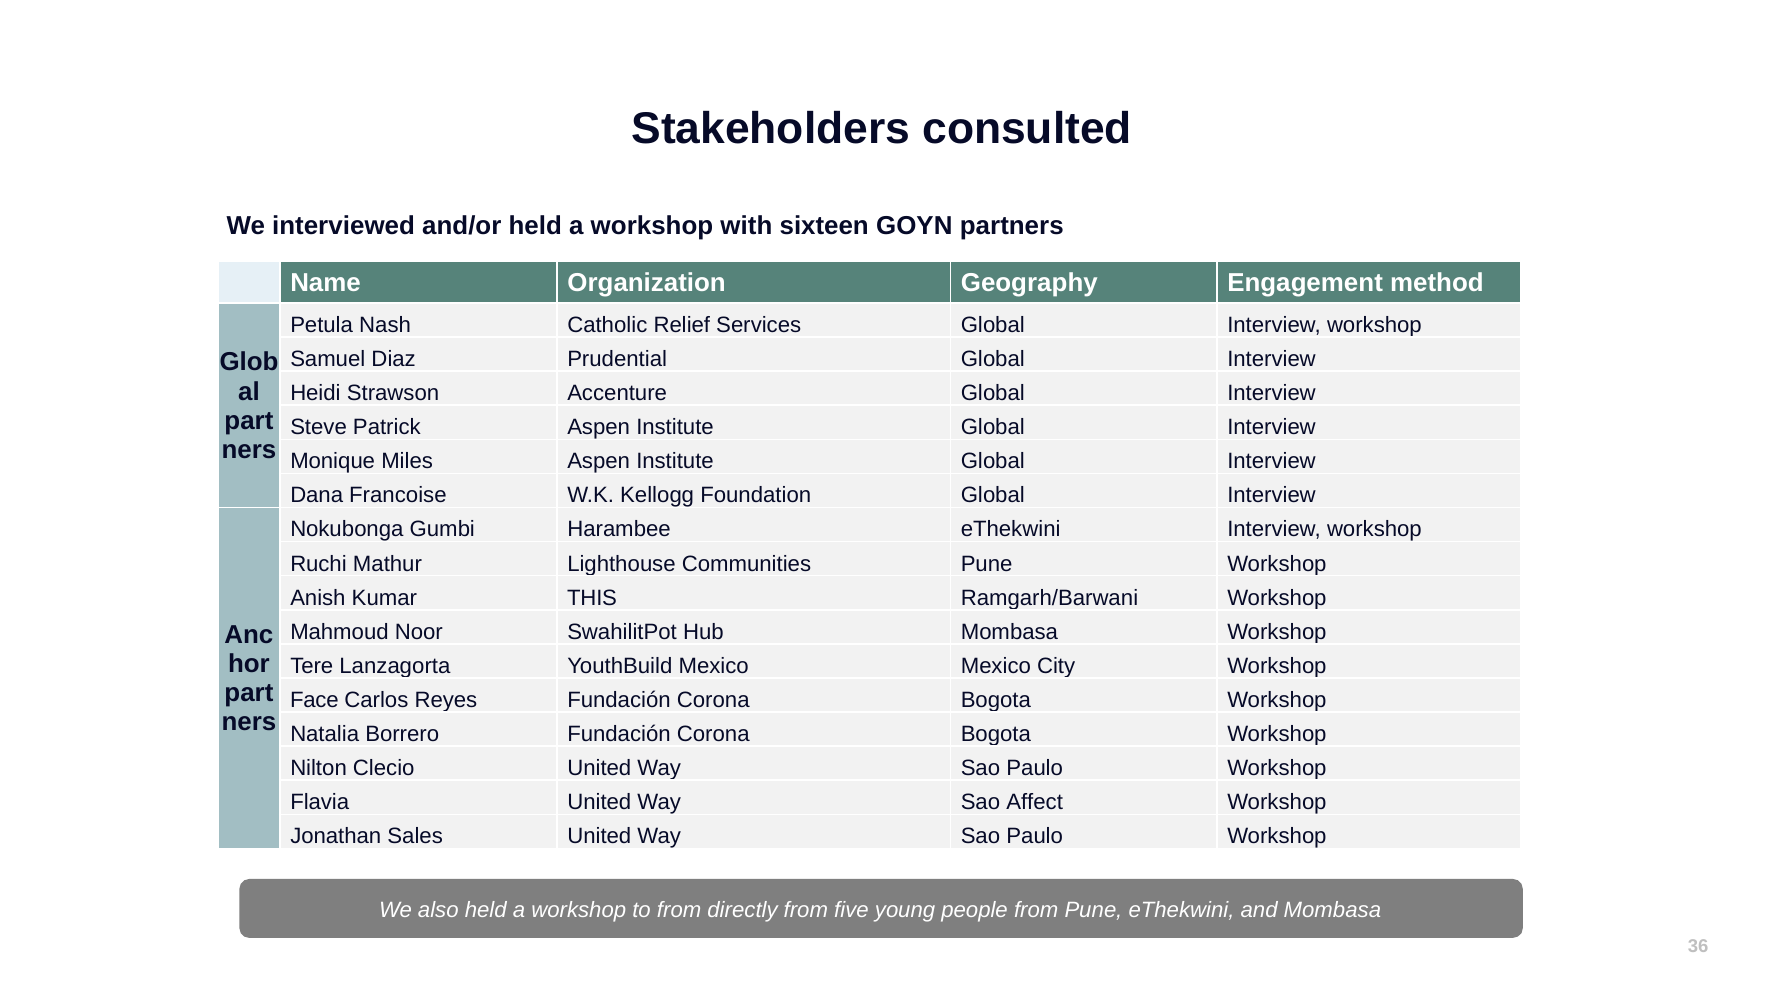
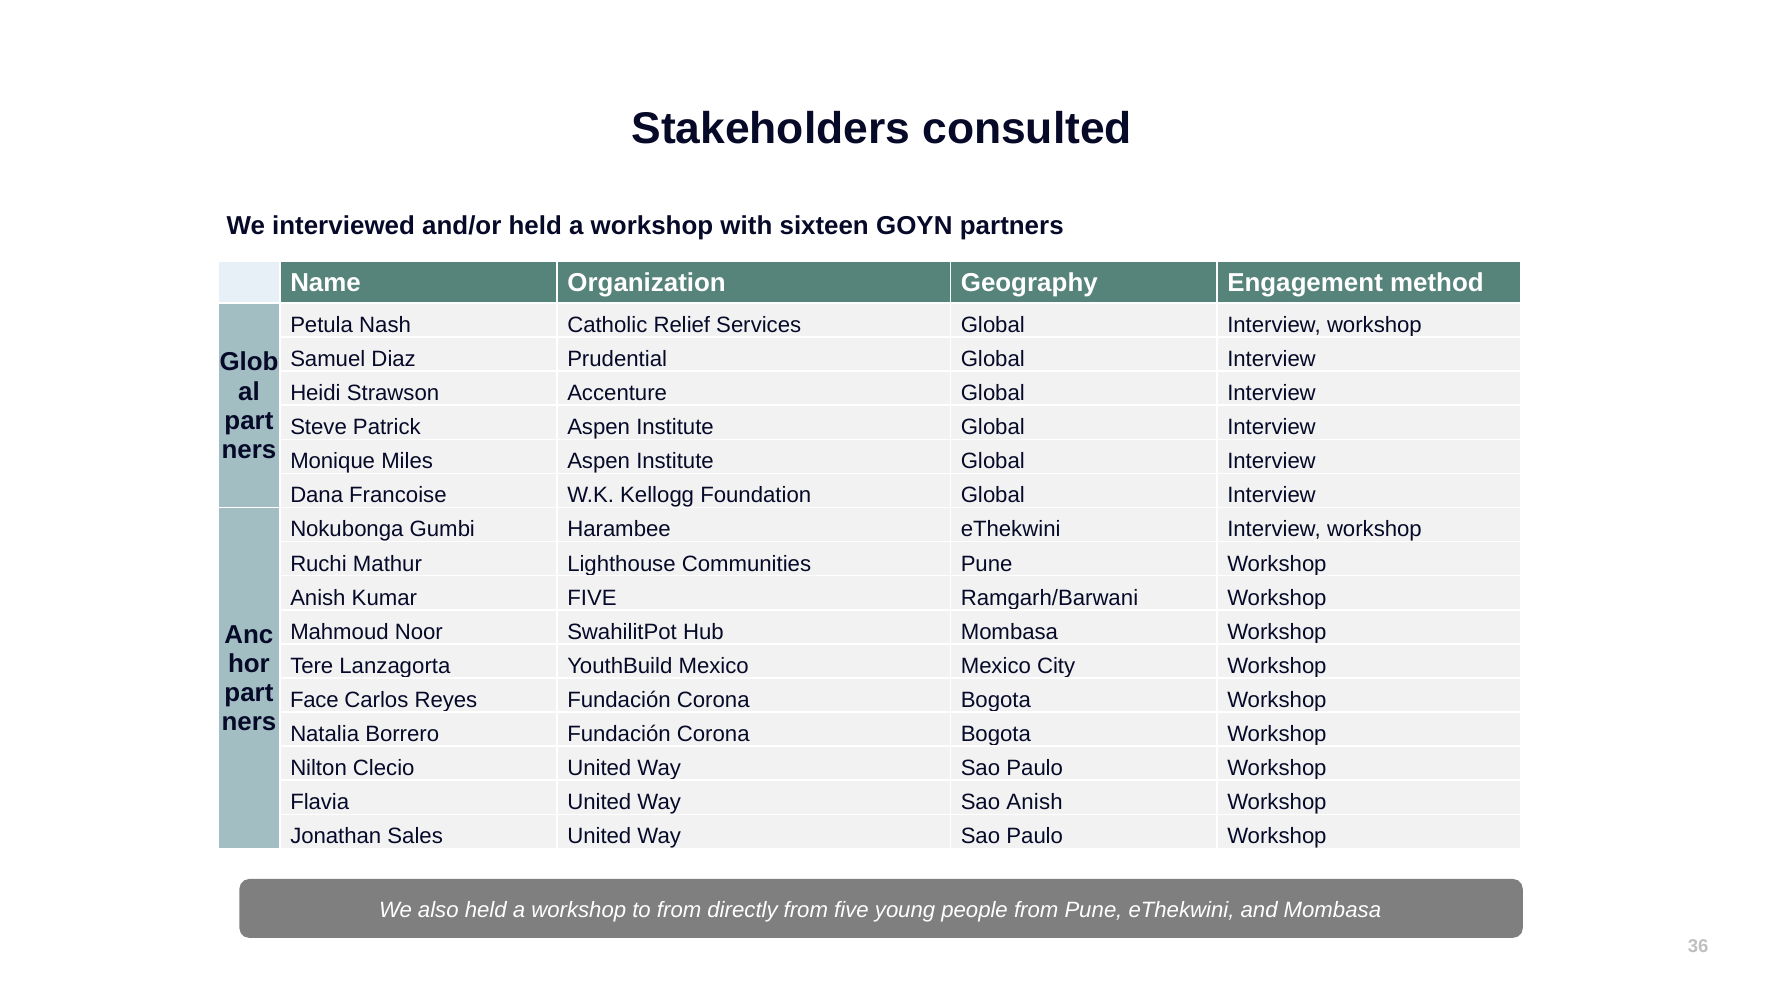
Kumar THIS: THIS -> FIVE (592, 598)
Sao Affect: Affect -> Anish (1035, 802)
